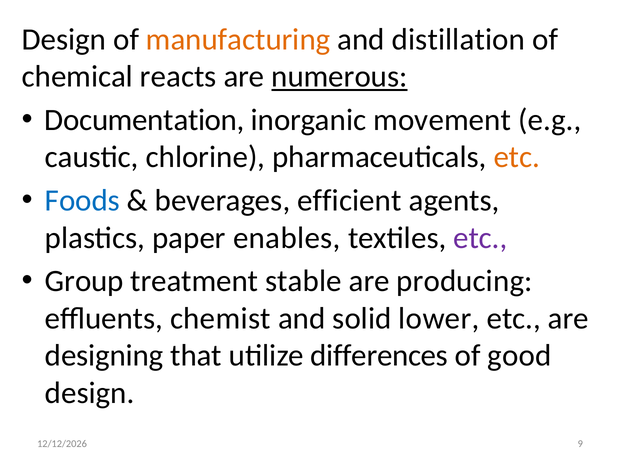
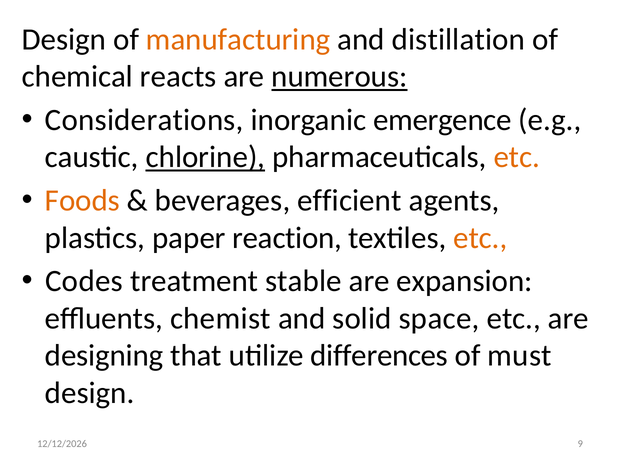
Documentation: Documentation -> Considerations (144, 120)
movement: movement -> emergence (442, 120)
chlorine underline: none -> present (205, 157)
Foods colour: blue -> orange (82, 201)
enables: enables -> reaction (287, 238)
etc colour: purple -> orange (480, 238)
Group: Group -> Codes (84, 281)
producing: producing -> expansion (465, 281)
lower: lower -> space (439, 318)
good: good -> must (520, 356)
